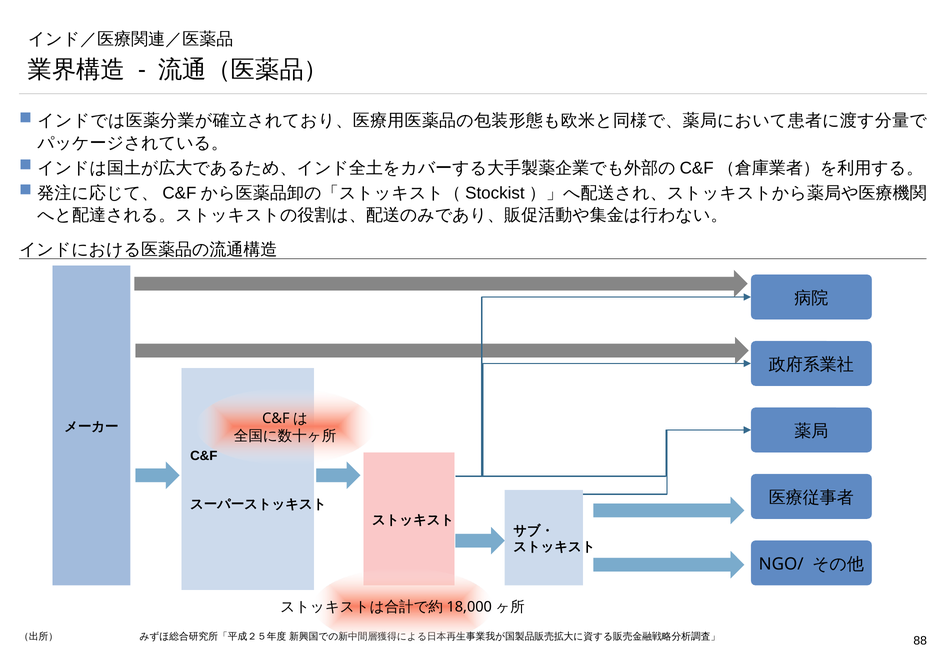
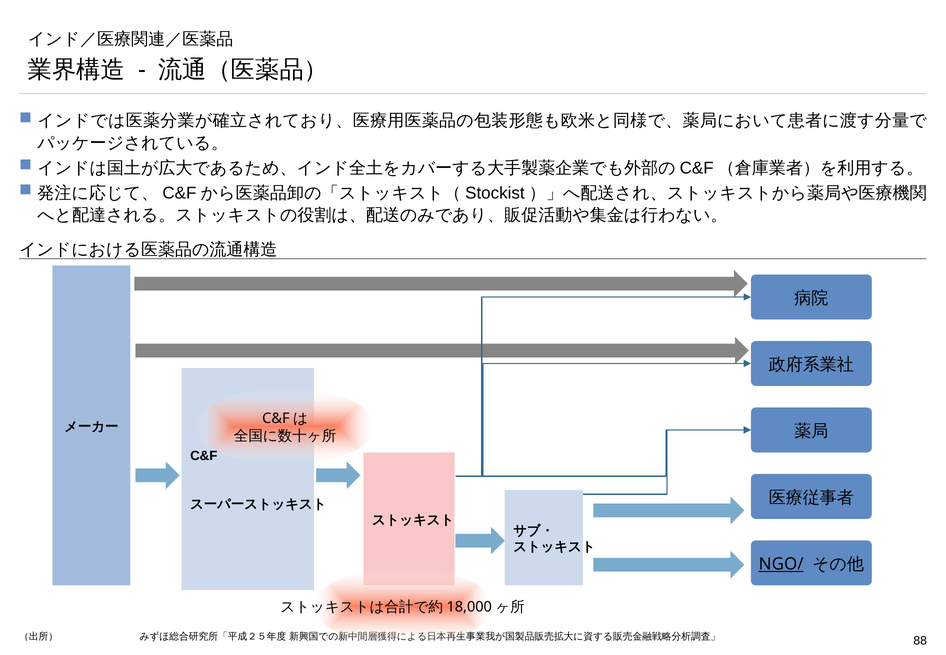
NGO/ underline: none -> present (781, 564)
